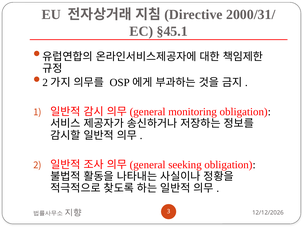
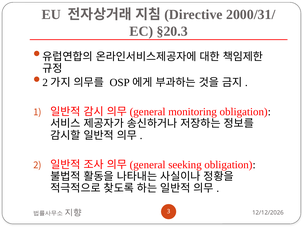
§45.1: §45.1 -> §20.3 (172, 31)
